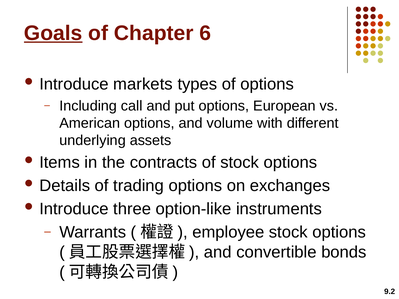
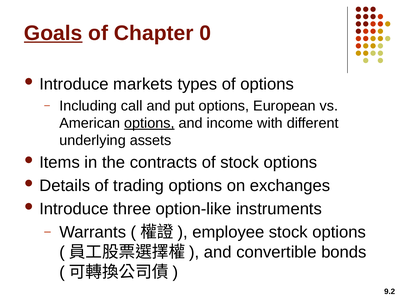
6: 6 -> 0 (205, 33)
options underline: none -> present (149, 123)
volume: volume -> income (230, 123)
